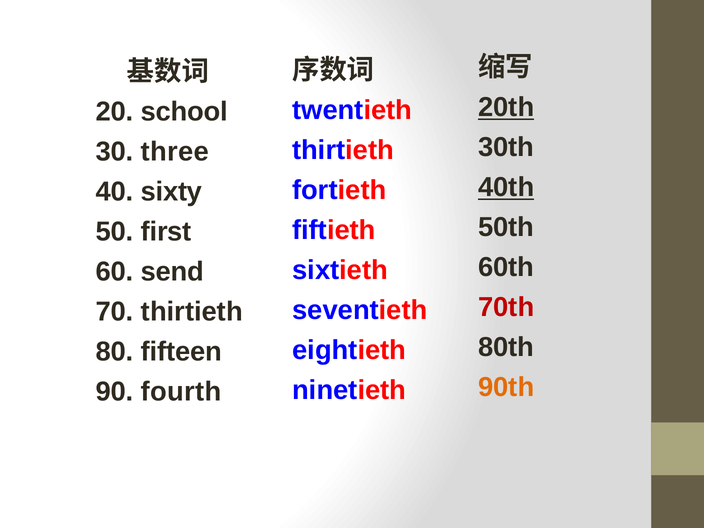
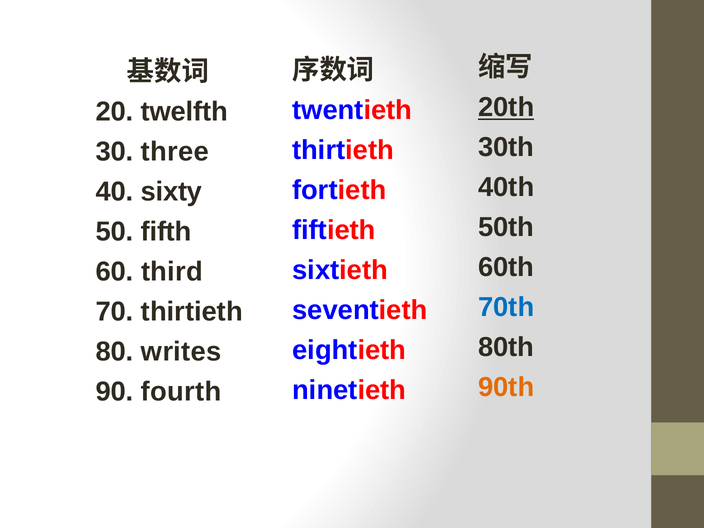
school: school -> twelfth (184, 112)
40th underline: present -> none (506, 187)
first: first -> fifth (166, 232)
send: send -> third (172, 272)
70th colour: red -> blue (506, 307)
fifteen: fifteen -> writes (181, 352)
